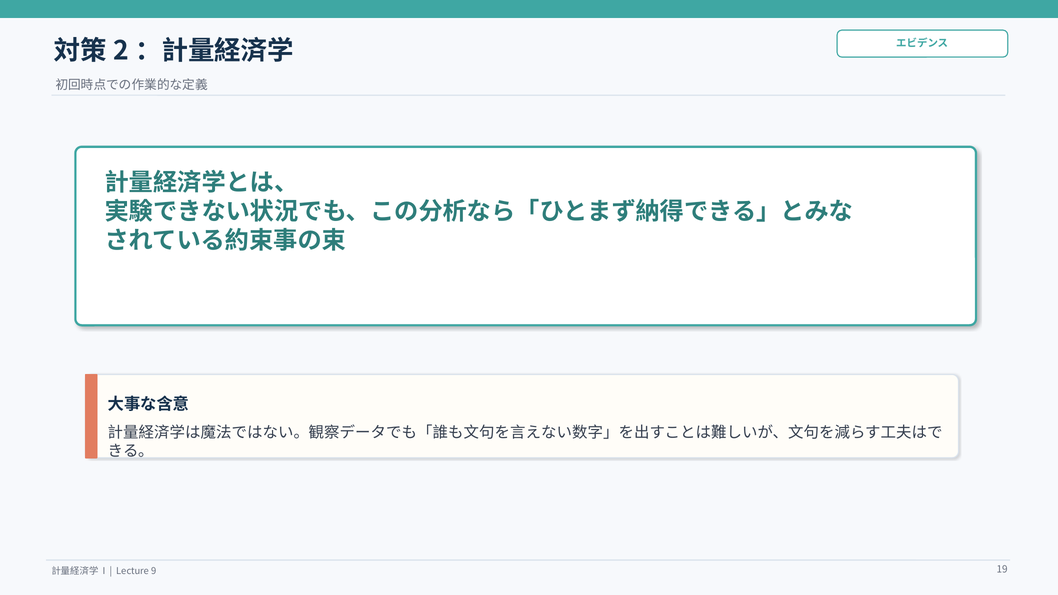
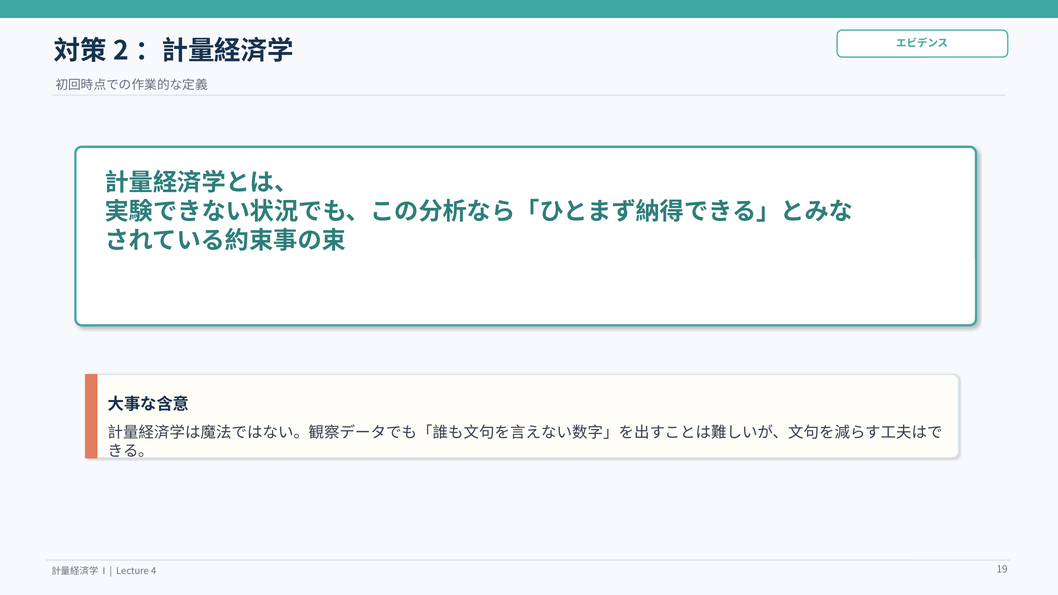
9: 9 -> 4 (154, 571)
